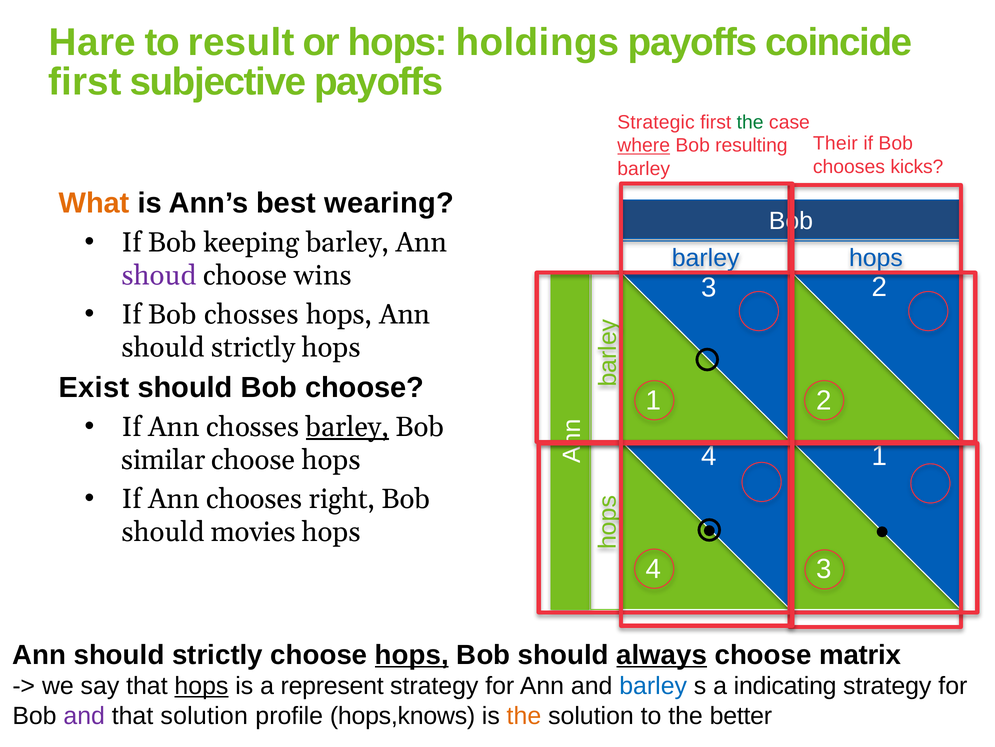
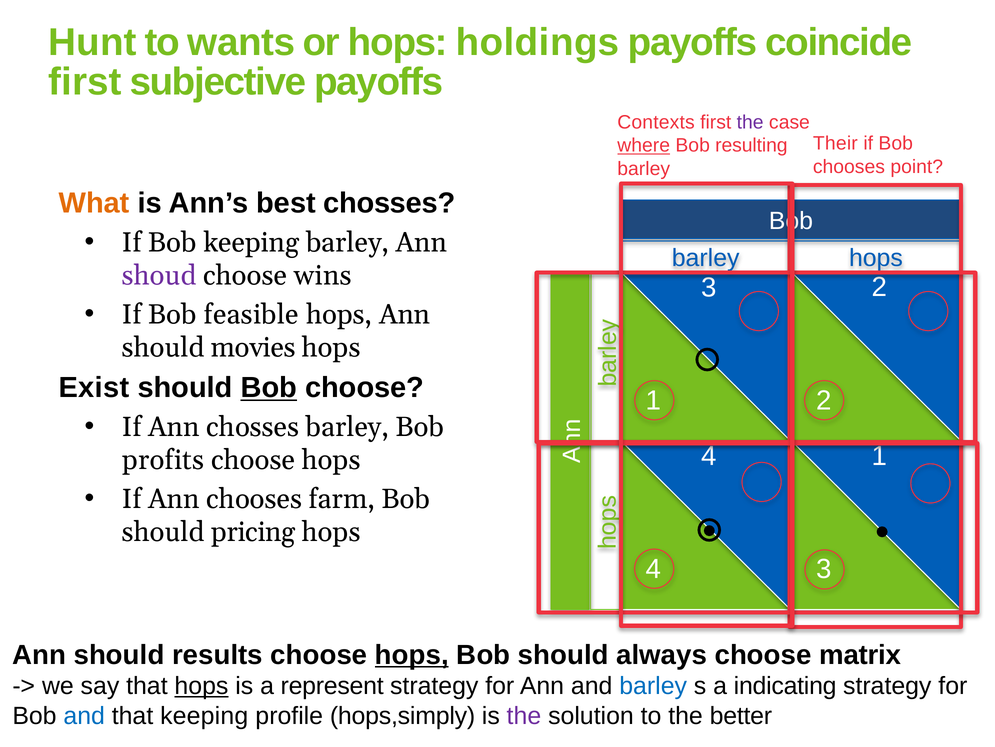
Hare: Hare -> Hunt (93, 42)
result: result -> wants (241, 42)
Strategic: Strategic -> Contexts (656, 122)
the colour: green -> purple (750, 122)
kicks: kicks -> point (917, 167)
best wearing: wearing -> chosses (389, 203)
Bob chosses: chosses -> feasible (251, 314)
strictly: strictly -> movies (253, 347)
Bob underline: none -> present (269, 387)
barley underline: present -> none (347, 427)
similar: similar -> profits (163, 460)
right: right -> farm (342, 499)
movies: movies -> pricing (253, 532)
strictly: strictly -> results (217, 654)
always underline: present -> none (662, 654)
and colour: purple -> blue (84, 715)
that solution: solution -> keeping (204, 715)
hops,knows: hops,knows -> hops,simply (403, 715)
the colour: orange -> purple (524, 715)
